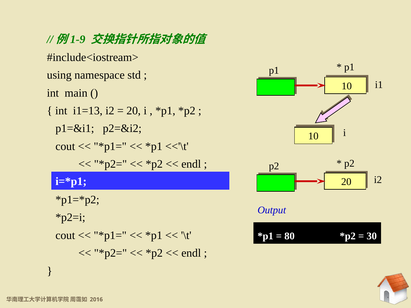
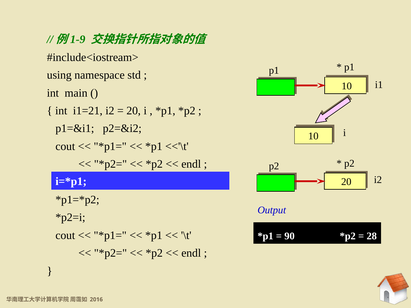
i1=13: i1=13 -> i1=21 (88, 111)
80: 80 -> 90 (290, 236)
30: 30 -> 28 (372, 236)
